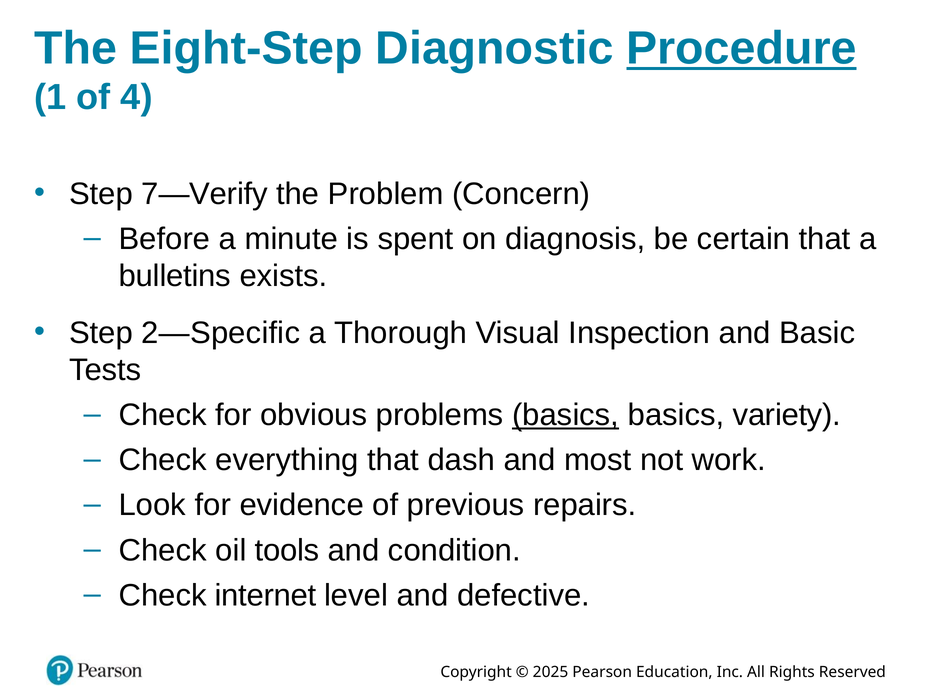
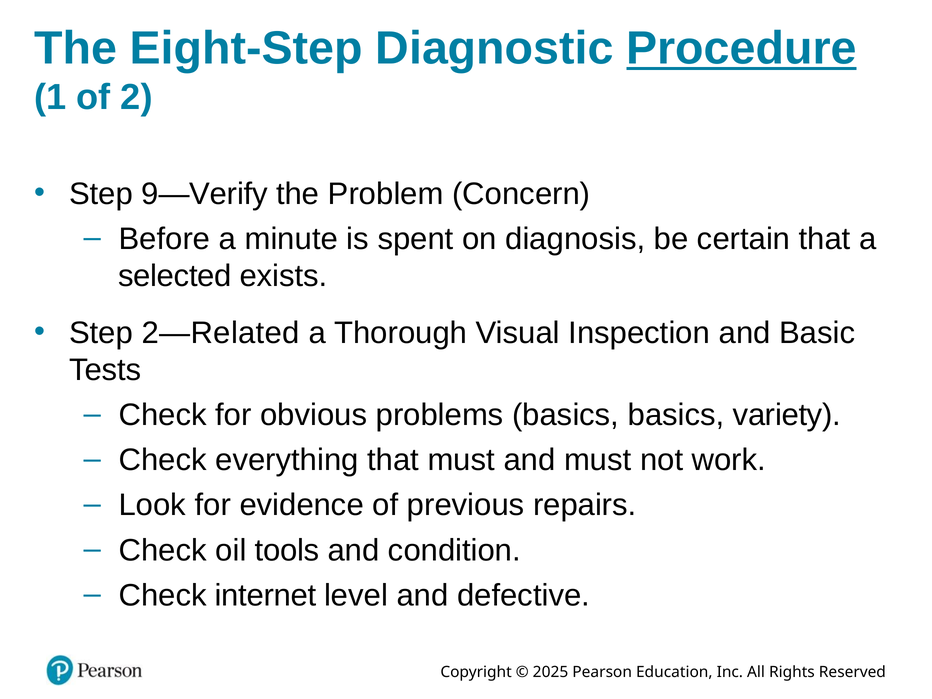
4: 4 -> 2 (137, 97)
7—Verify: 7—Verify -> 9—Verify (205, 194)
bulletins: bulletins -> selected (175, 276)
2—Specific: 2—Specific -> 2—Related (221, 333)
basics underline: present -> none (566, 415)
that dash: dash -> must (461, 460)
and most: most -> must (598, 460)
